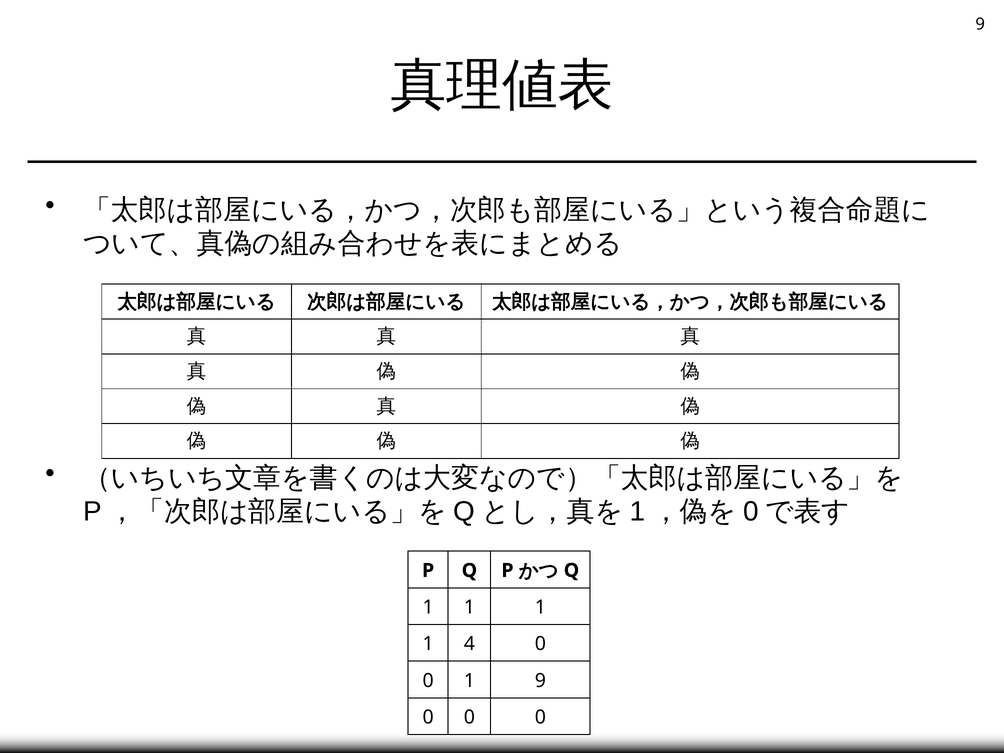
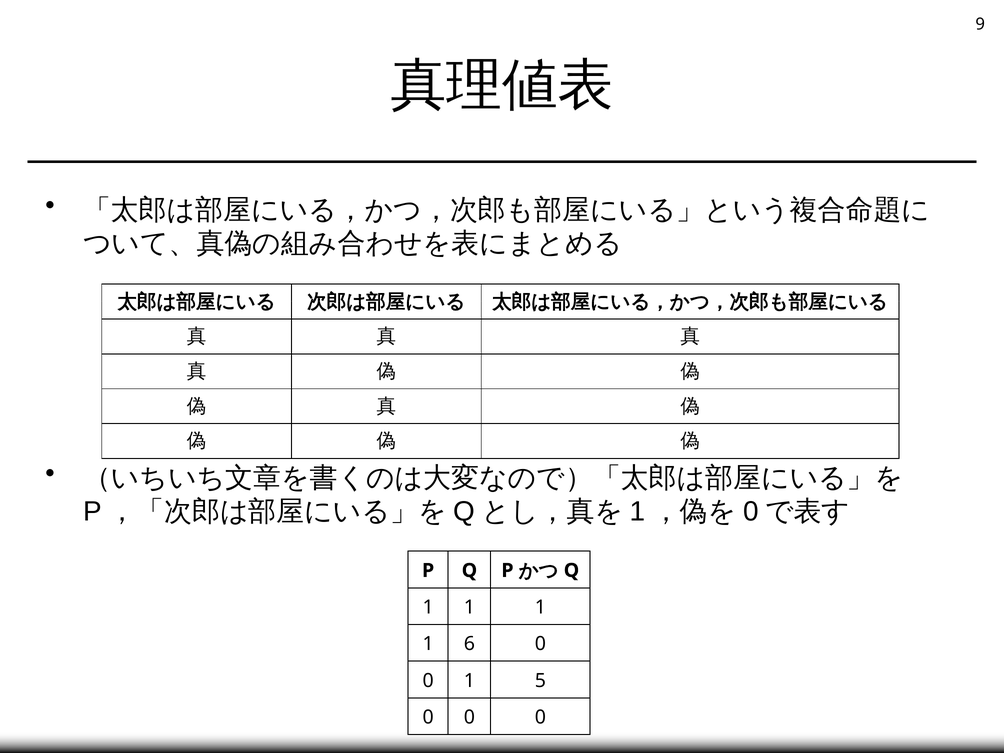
4: 4 -> 6 (469, 644)
1 9: 9 -> 5 (540, 681)
